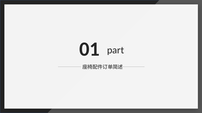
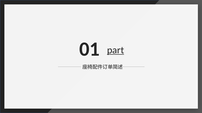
part underline: none -> present (116, 50)
